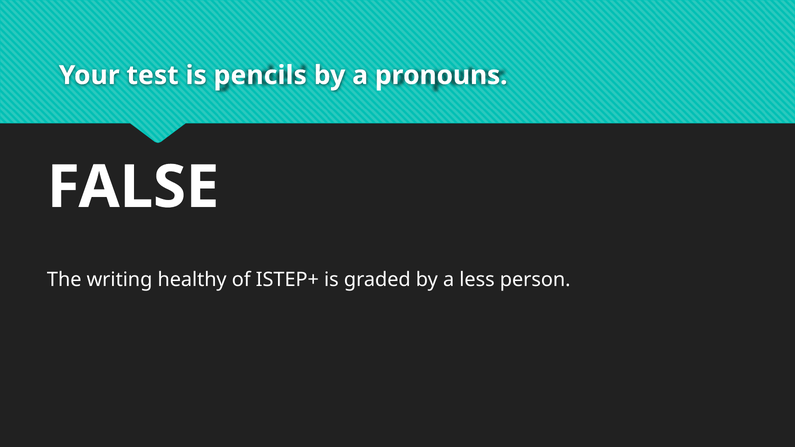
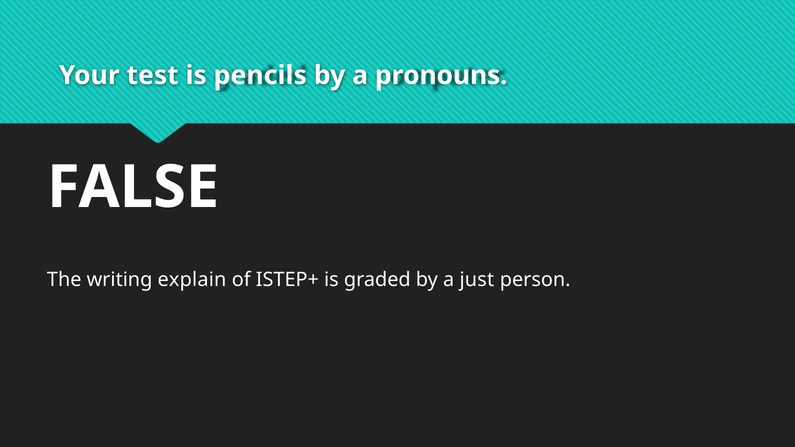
healthy: healthy -> explain (192, 280)
less: less -> just (477, 280)
